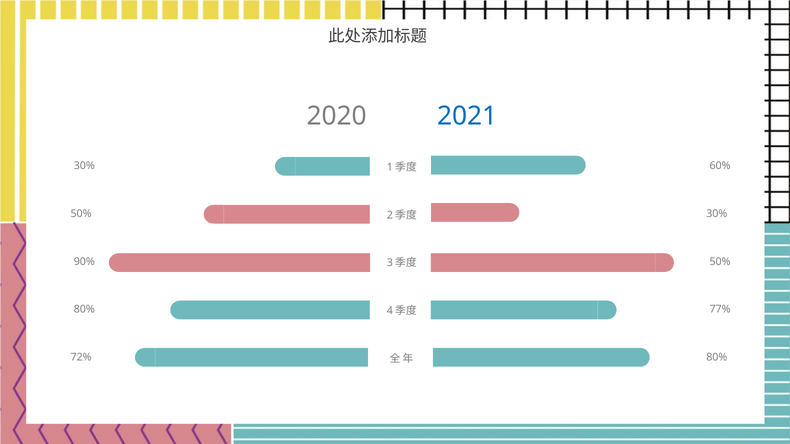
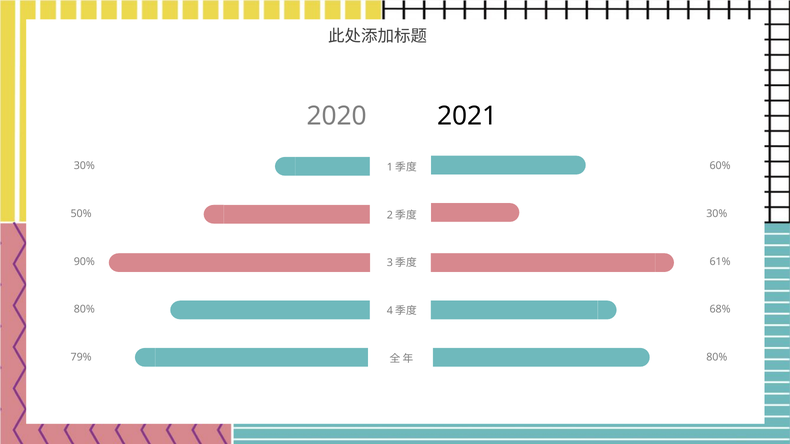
2021 colour: blue -> black (467, 116)
50%: 50% -> 61% (720, 262)
77%: 77% -> 68% (720, 310)
72%: 72% -> 79% (81, 358)
